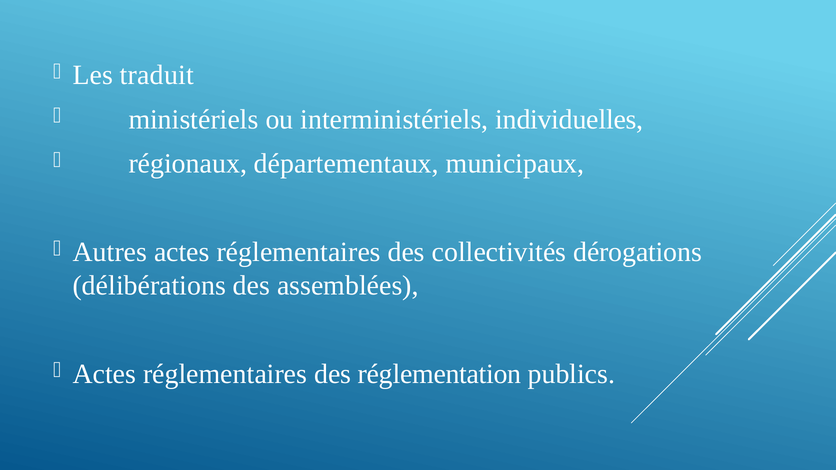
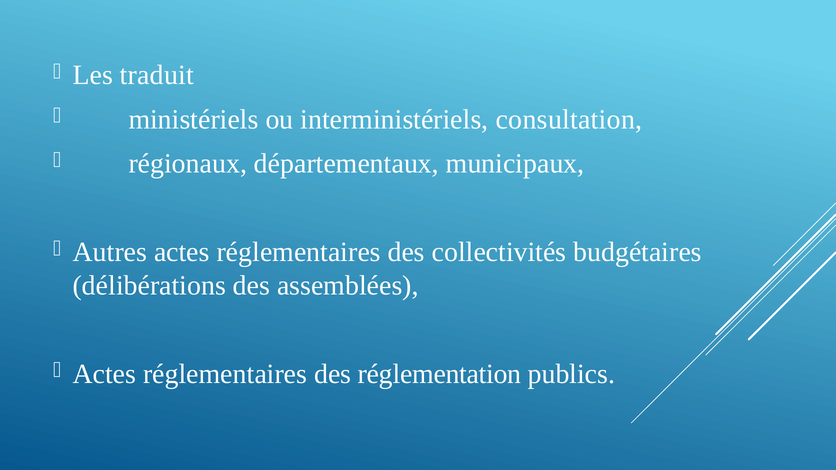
individuelles: individuelles -> consultation (569, 120)
dérogations: dérogations -> budgétaires (638, 252)
